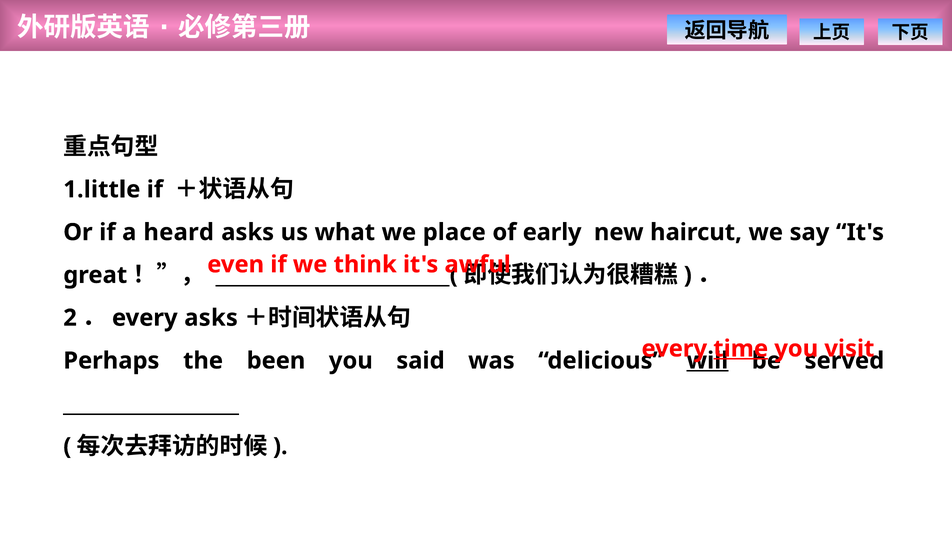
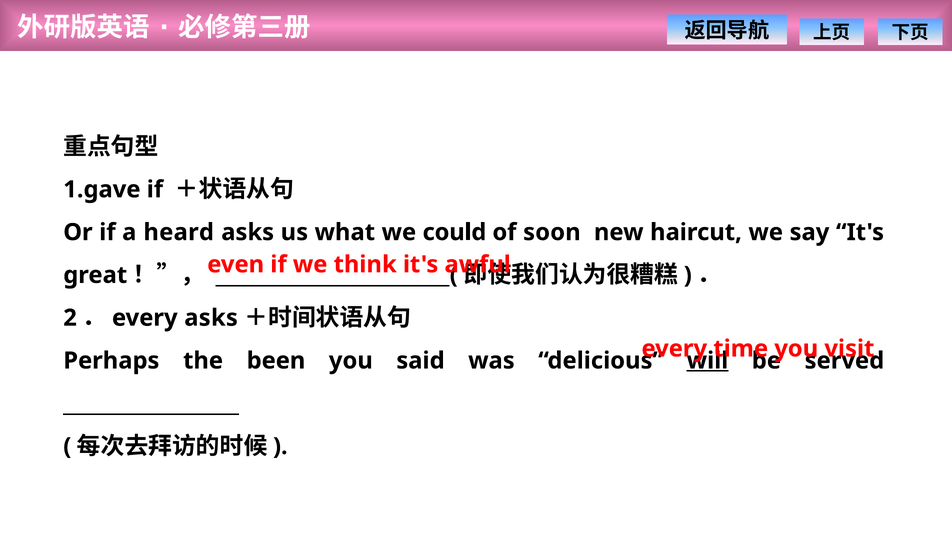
1.little: 1.little -> 1.gave (102, 190)
place: place -> could (454, 233)
early: early -> soon (552, 233)
time underline: present -> none (741, 349)
